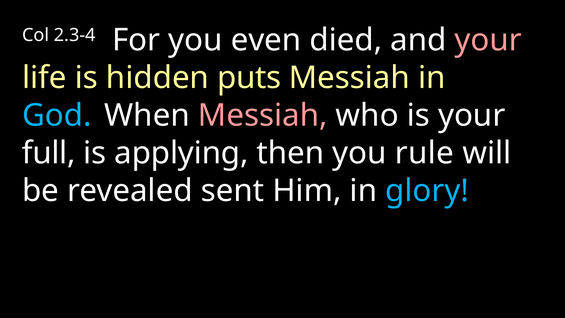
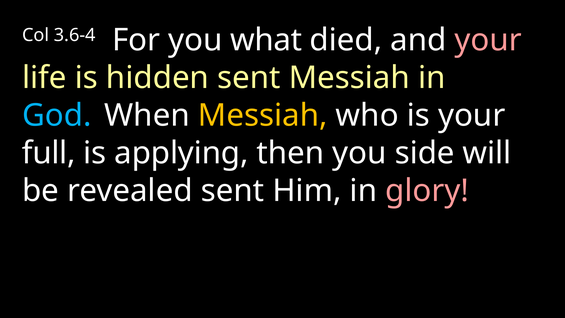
2.3-4: 2.3-4 -> 3.6-4 (75, 35)
even: even -> what (266, 40)
hidden puts: puts -> sent (249, 78)
Messiah colour: pink -> yellow (263, 116)
rule: rule -> side (425, 153)
glory colour: light blue -> pink (427, 191)
